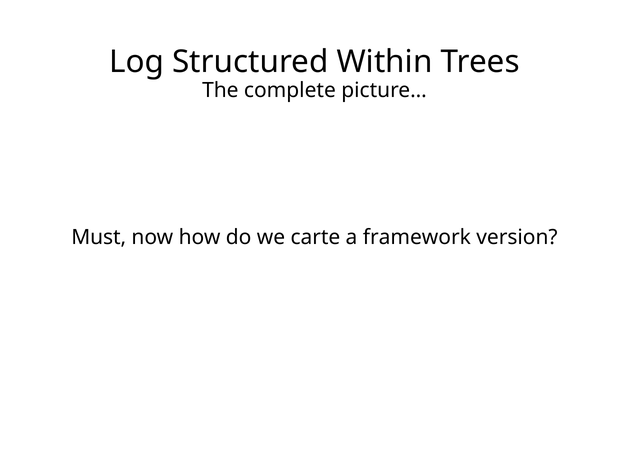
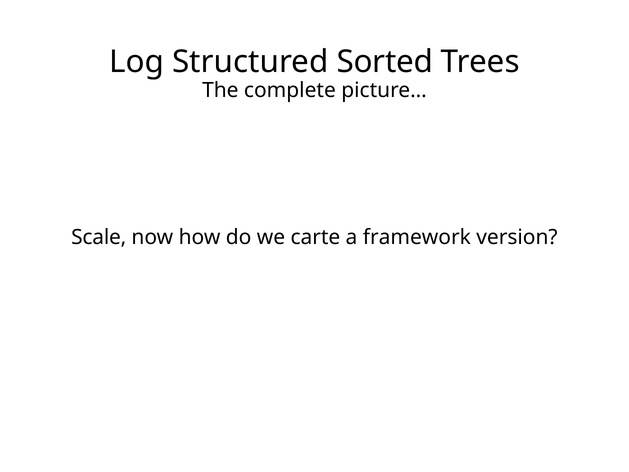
Within: Within -> Sorted (385, 62)
Must: Must -> Scale (99, 237)
